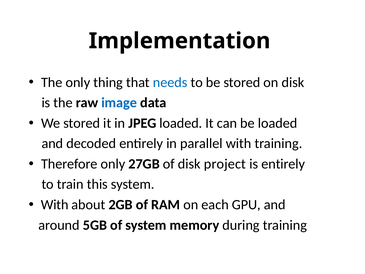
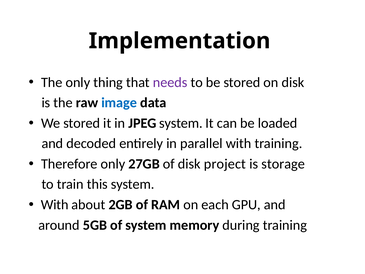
needs colour: blue -> purple (170, 82)
JPEG loaded: loaded -> system (181, 123)
is entirely: entirely -> storage (283, 164)
